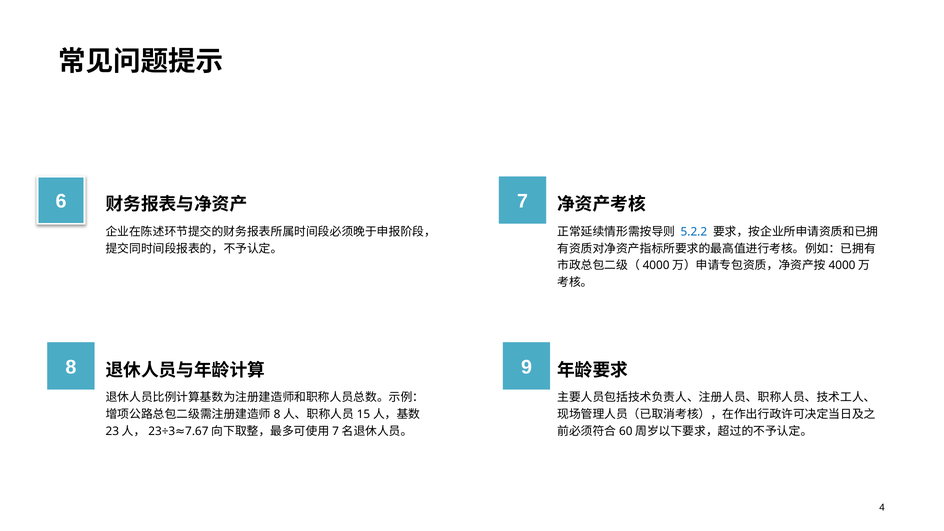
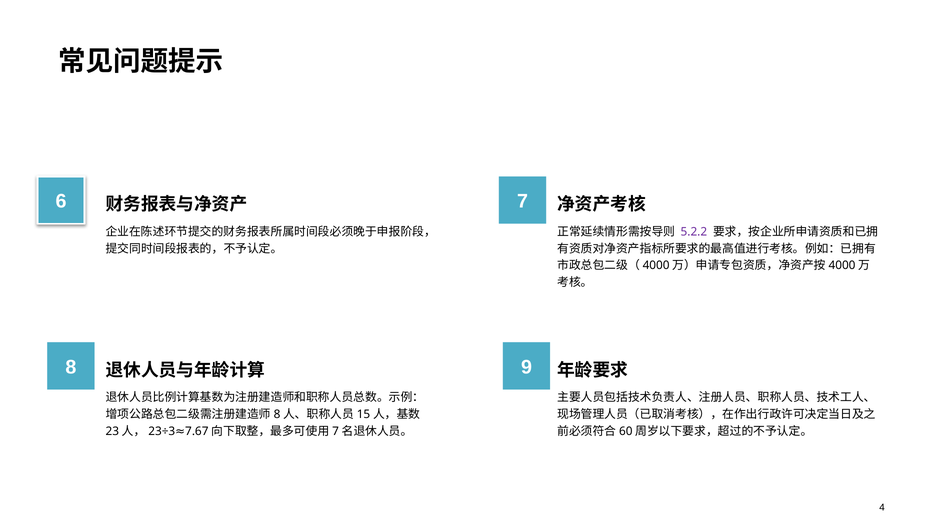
5.2.2 colour: blue -> purple (694, 232)
